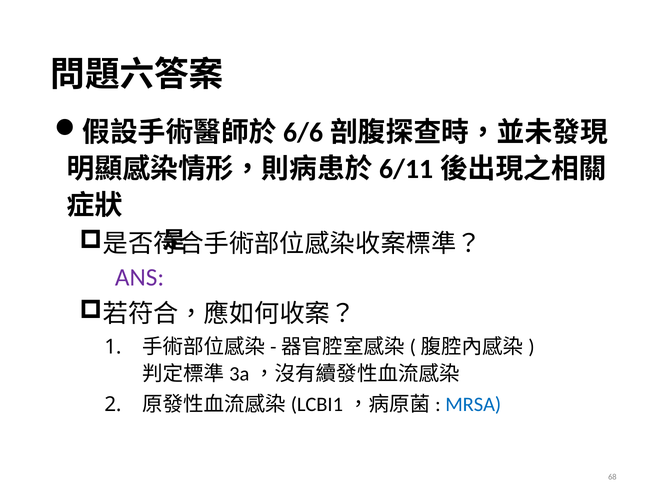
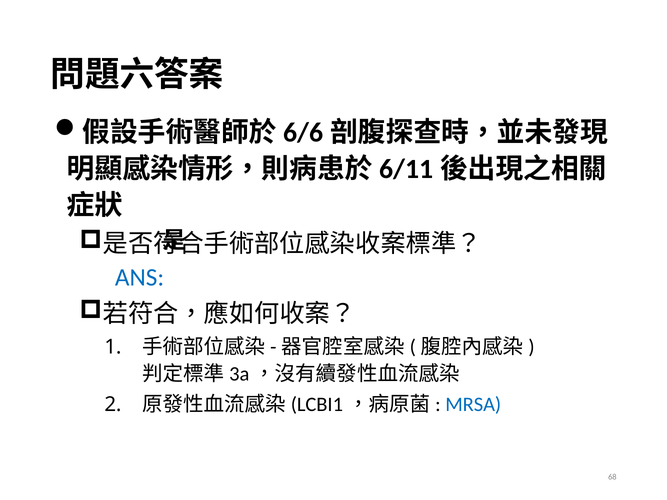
ANS colour: purple -> blue (140, 277)
